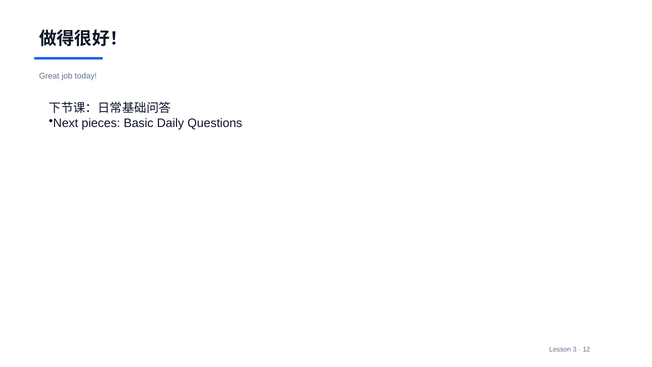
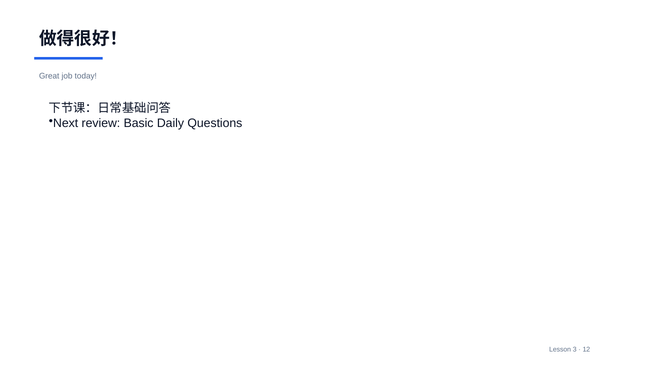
pieces: pieces -> review (101, 123)
